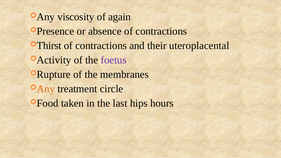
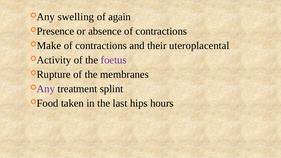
viscosity: viscosity -> swelling (76, 17)
Thirst: Thirst -> Make (49, 46)
Any colour: orange -> purple (46, 89)
circle: circle -> splint (112, 89)
